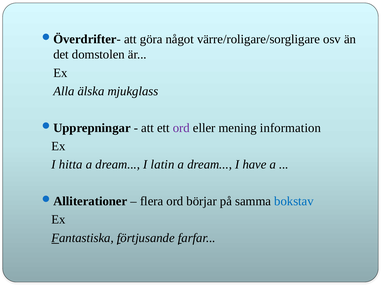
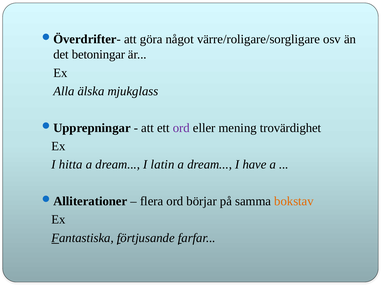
domstolen: domstolen -> betoningar (98, 54)
information: information -> trovärdighet (291, 128)
bokstav colour: blue -> orange (294, 201)
